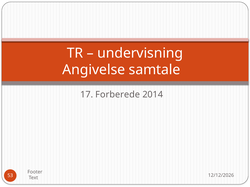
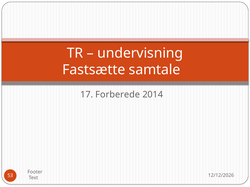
Angivelse: Angivelse -> Fastsætte (94, 70)
